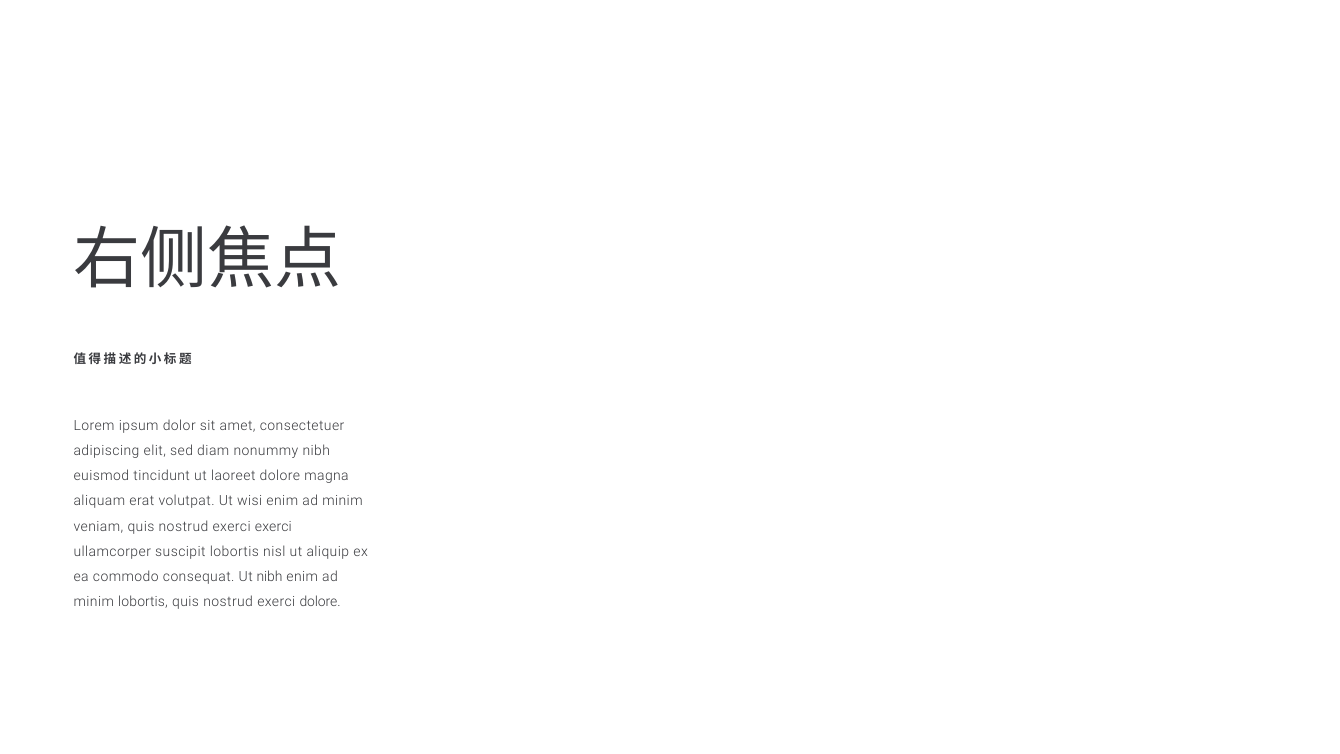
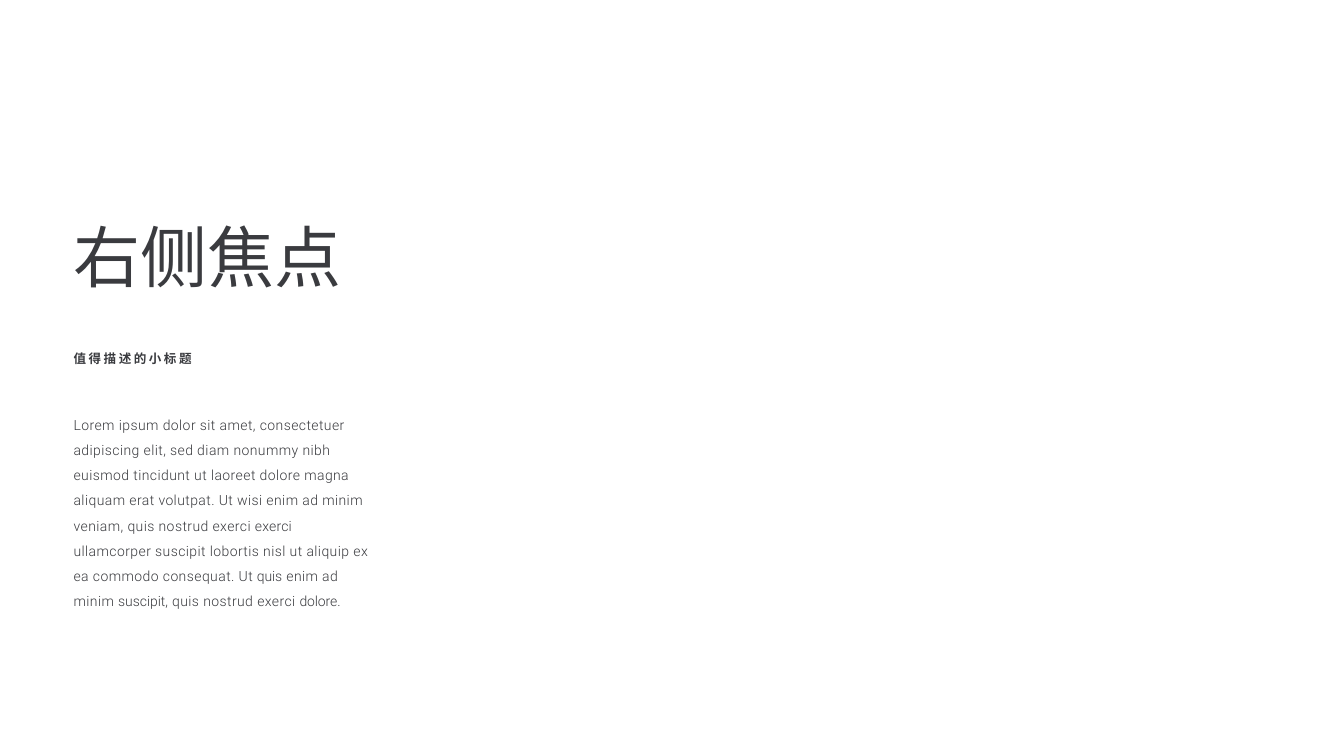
Ut nibh: nibh -> quis (270, 577)
minim lobortis: lobortis -> suscipit (143, 602)
